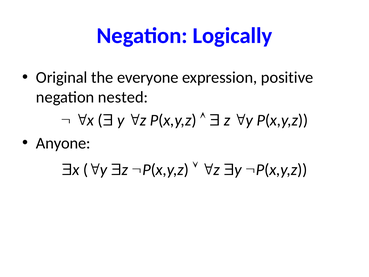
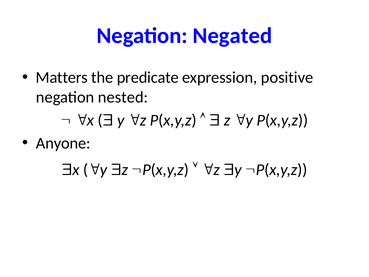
Logically: Logically -> Negated (232, 36)
Original: Original -> Matters (62, 77)
everyone: everyone -> predicate (148, 77)
